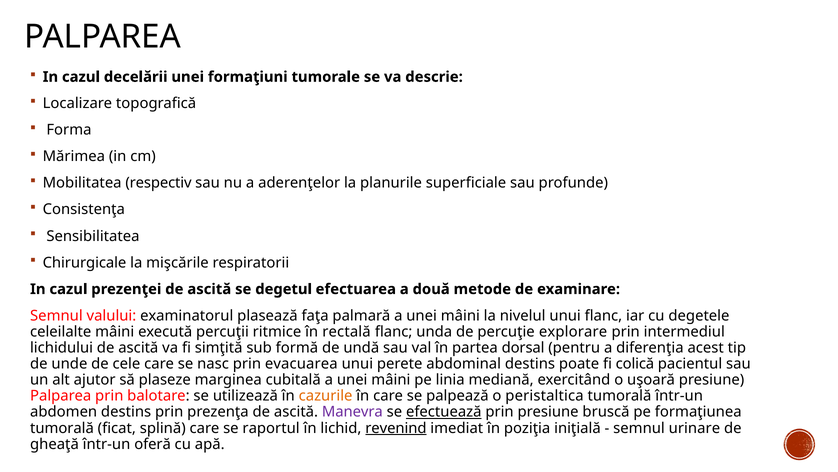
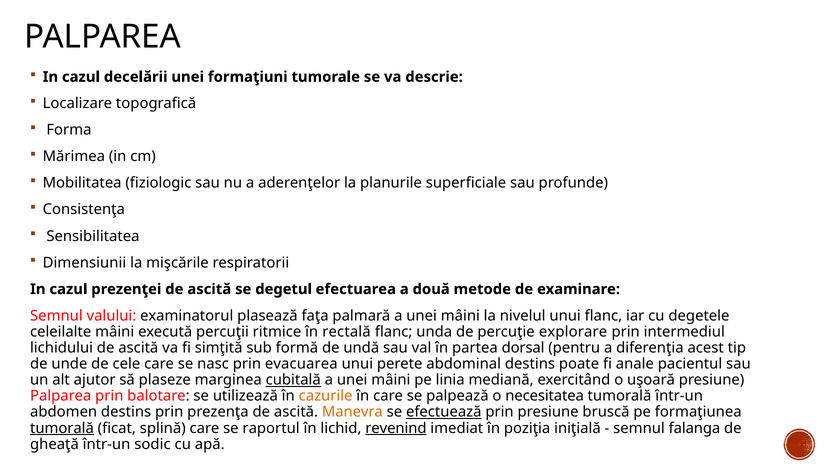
respectiv: respectiv -> fiziologic (158, 183)
Chirurgicale: Chirurgicale -> Dimensiunii (84, 262)
colică: colică -> anale (635, 363)
cubitală underline: none -> present (293, 379)
peristaltica: peristaltica -> necesitatea (545, 395)
Manevra colour: purple -> orange (352, 412)
tumorală underline: none -> present (62, 428)
urinare: urinare -> falanga (694, 428)
oferă: oferă -> sodic (152, 444)
